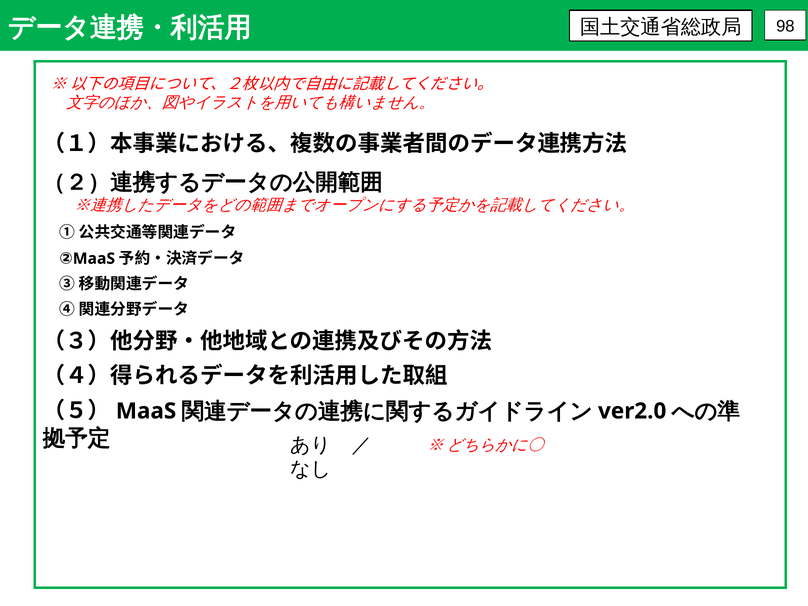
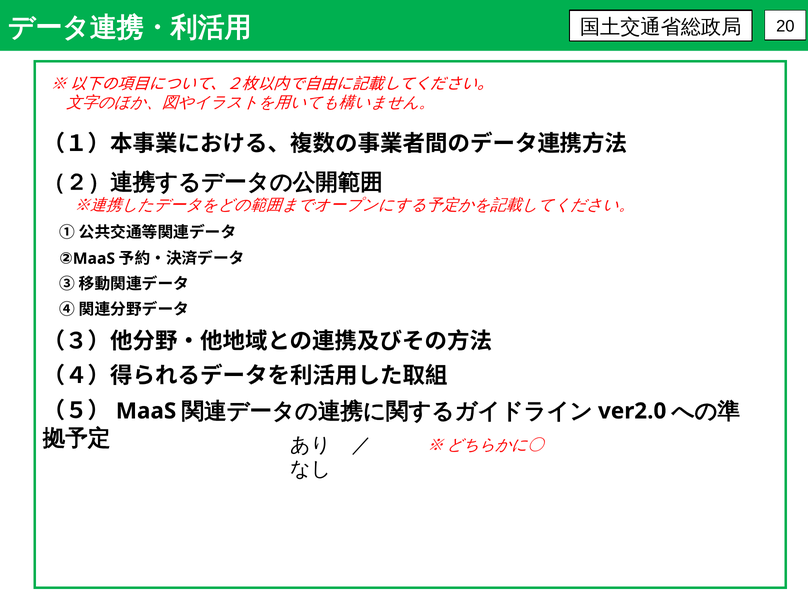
98: 98 -> 20 (785, 26)
